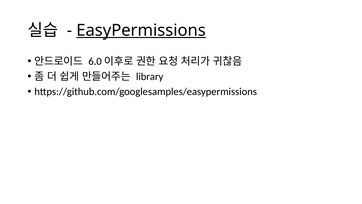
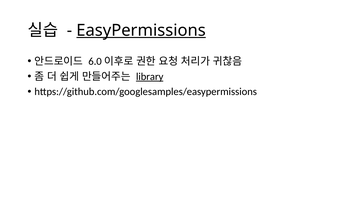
library underline: none -> present (150, 76)
